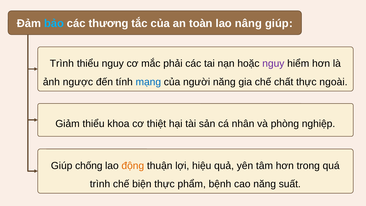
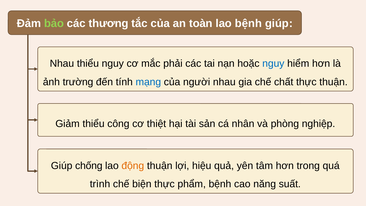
bảo colour: light blue -> light green (54, 23)
lao nâng: nâng -> bệnh (248, 23)
Trình: Trình -> Nhau (62, 64)
nguy colour: purple -> blue (273, 64)
ngược: ngược -> trường (78, 82)
người năng: năng -> nhau (224, 82)
thực ngoài: ngoài -> thuận (334, 82)
khoa: khoa -> công (118, 124)
